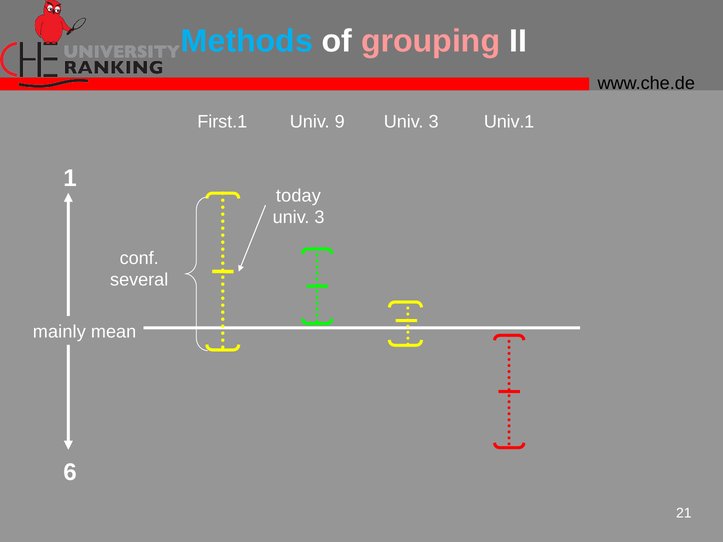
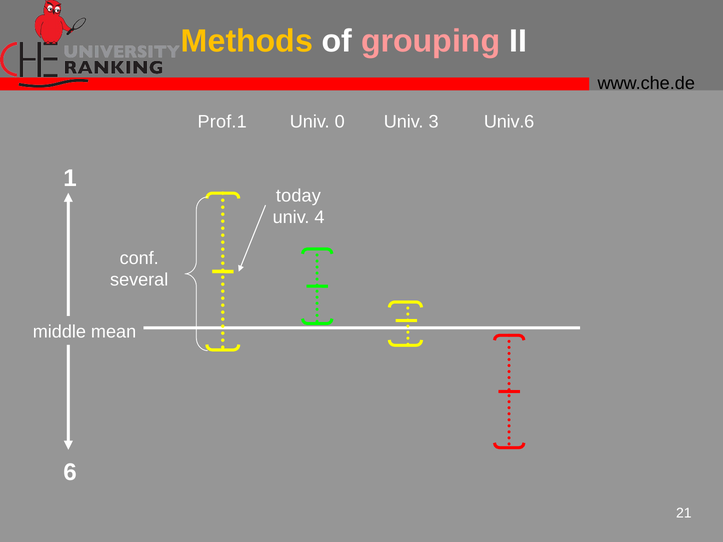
Methods colour: light blue -> yellow (247, 41)
First.1: First.1 -> Prof.1 (222, 122)
9: 9 -> 0 (340, 122)
Univ.1: Univ.1 -> Univ.6 (509, 122)
3: 3 -> 4 (319, 217)
mainly: mainly -> middle (59, 332)
